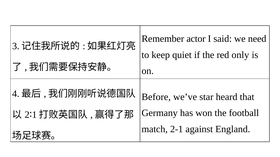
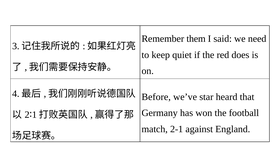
actor: actor -> them (196, 39)
only: only -> does (240, 55)
